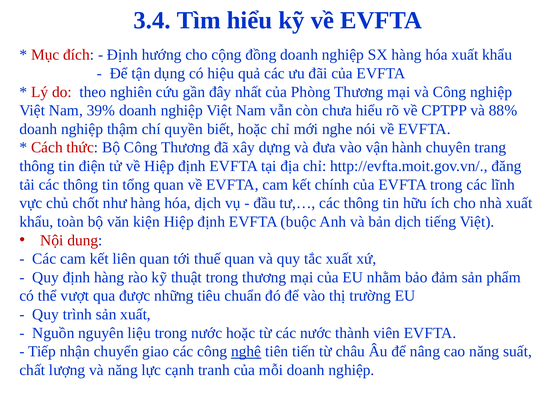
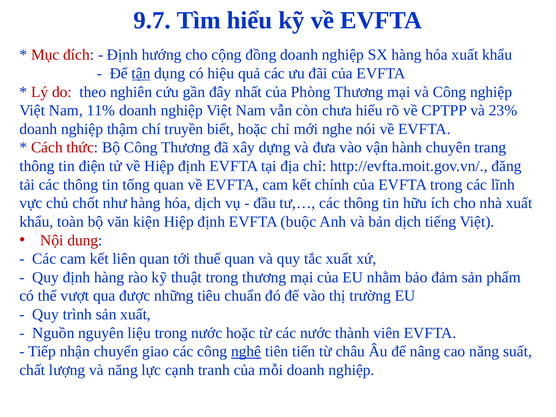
3.4: 3.4 -> 9.7 (152, 20)
tận underline: none -> present (141, 73)
39%: 39% -> 11% (101, 110)
88%: 88% -> 23% (503, 110)
quyền: quyền -> truyền (184, 129)
